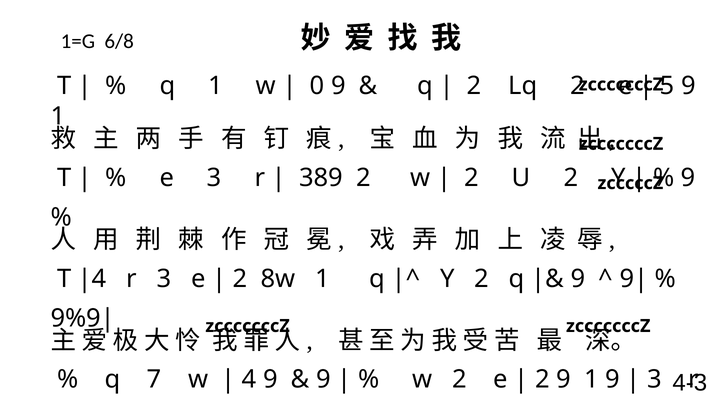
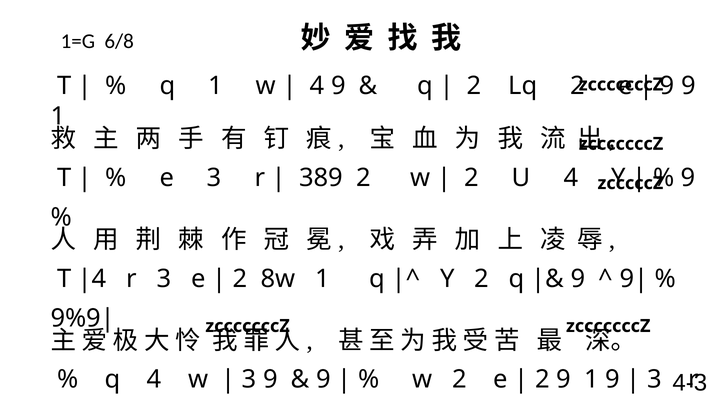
0: 0 -> 4 (317, 86)
5: 5 -> 9 (667, 86)
U 2: 2 -> 4 (571, 178)
q 7: 7 -> 4 (154, 380)
4: 4 -> 3 (249, 380)
